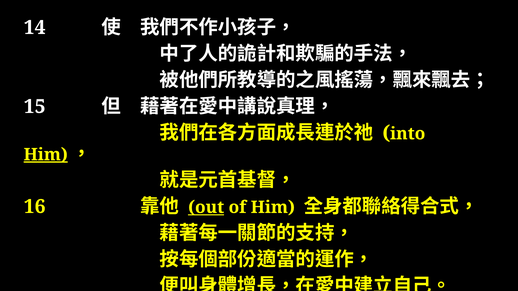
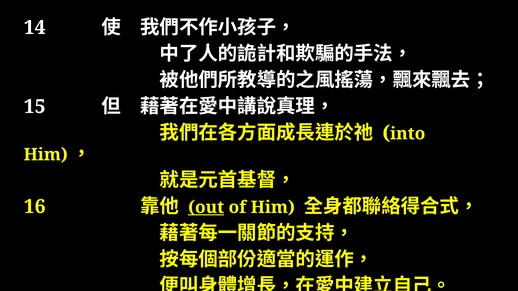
Him underline: present -> none (46, 155)
